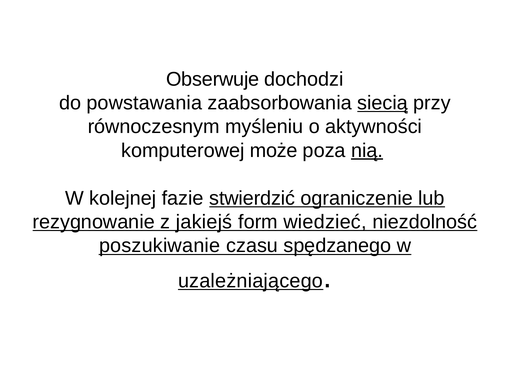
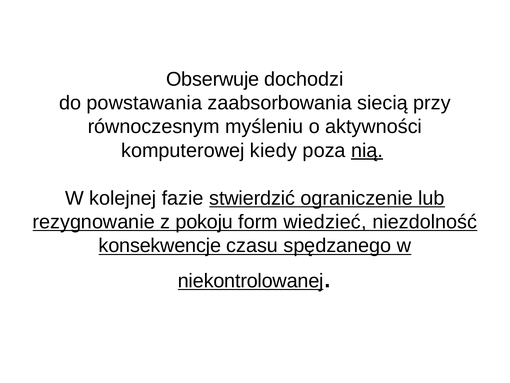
siecią underline: present -> none (383, 103)
może: może -> kiedy (273, 150)
jakiejś: jakiejś -> pokoju (204, 222)
poszukiwanie: poszukiwanie -> konsekwencje (160, 245)
uzależniającego: uzależniającego -> niekontrolowanej (251, 281)
